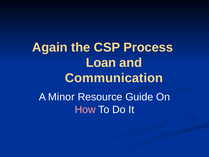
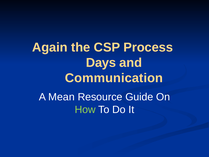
Loan: Loan -> Days (101, 63)
Minor: Minor -> Mean (61, 97)
How colour: pink -> light green (85, 109)
